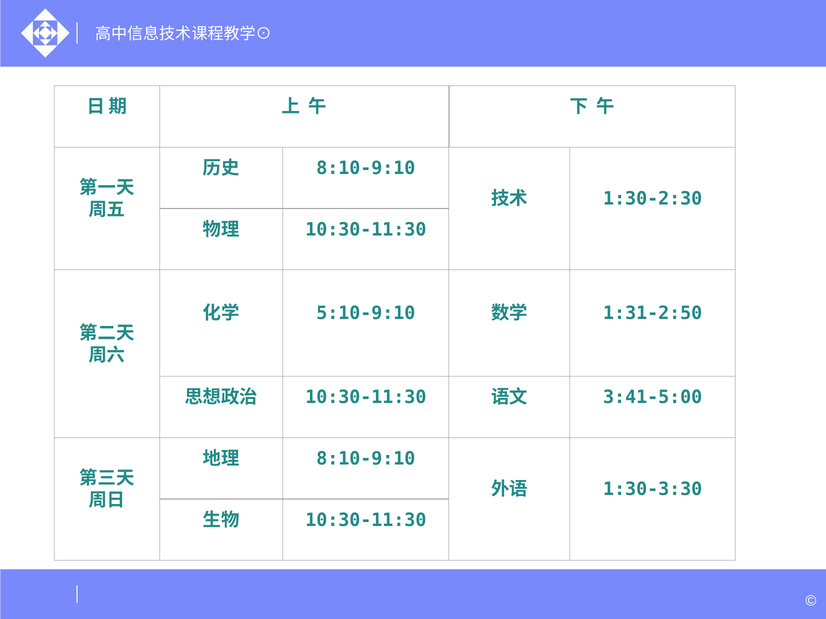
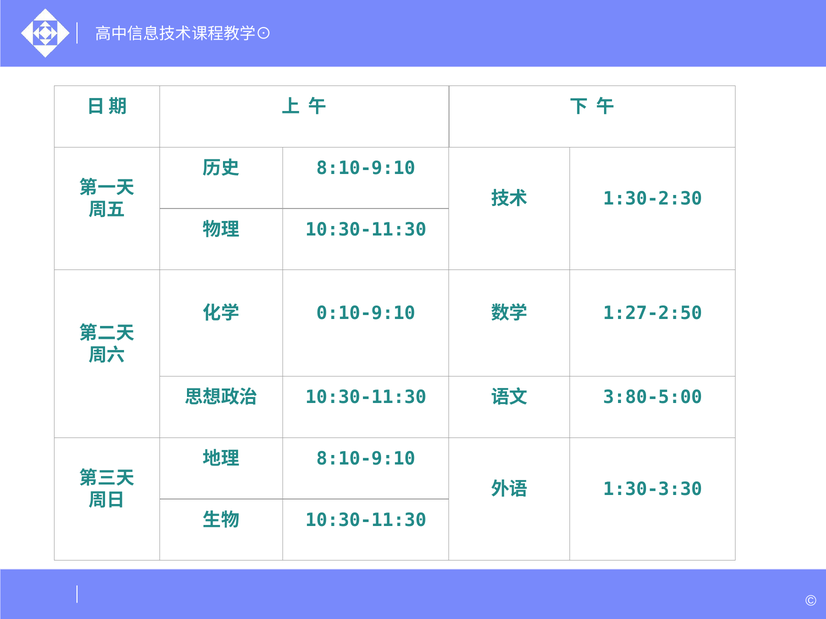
5:10-9:10: 5:10-9:10 -> 0:10-9:10 (366, 314)
1:31-2:50: 1:31-2:50 -> 1:27-2:50 (653, 314)
3:41-5:00: 3:41-5:00 -> 3:80-5:00 (653, 398)
